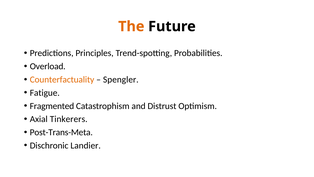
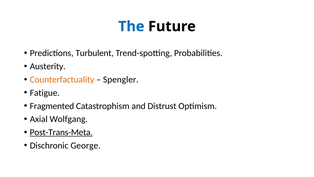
The colour: orange -> blue (131, 26)
Principles: Principles -> Turbulent (95, 53)
Overload: Overload -> Austerity (48, 66)
Tinkerers: Tinkerers -> Wolfgang (69, 119)
Post-Trans-Meta underline: none -> present (61, 132)
Landier: Landier -> George (86, 145)
